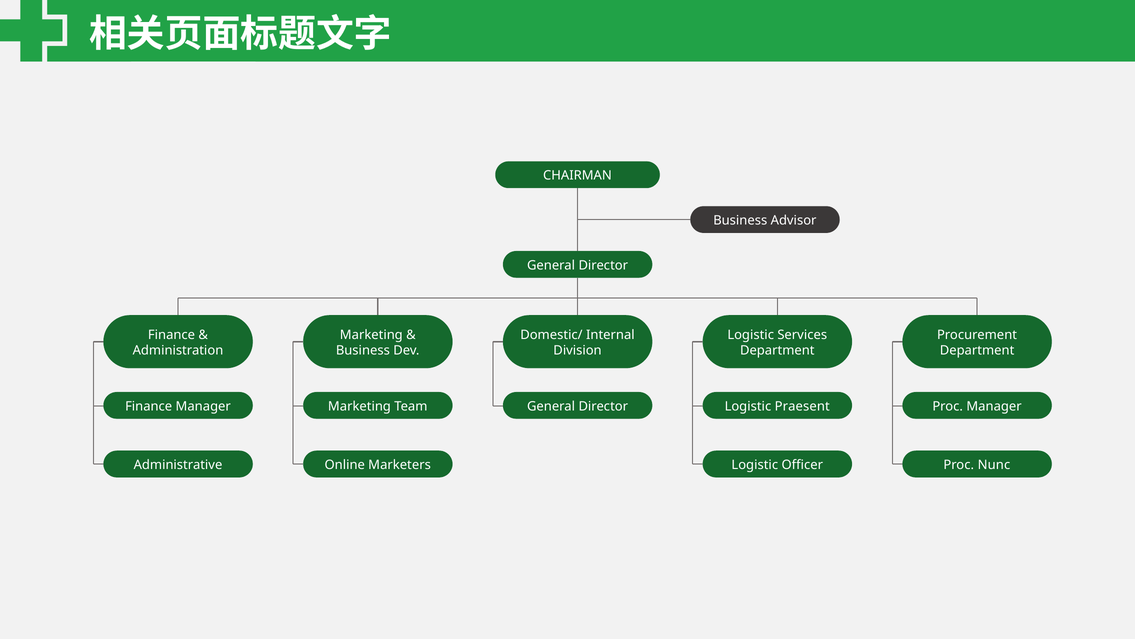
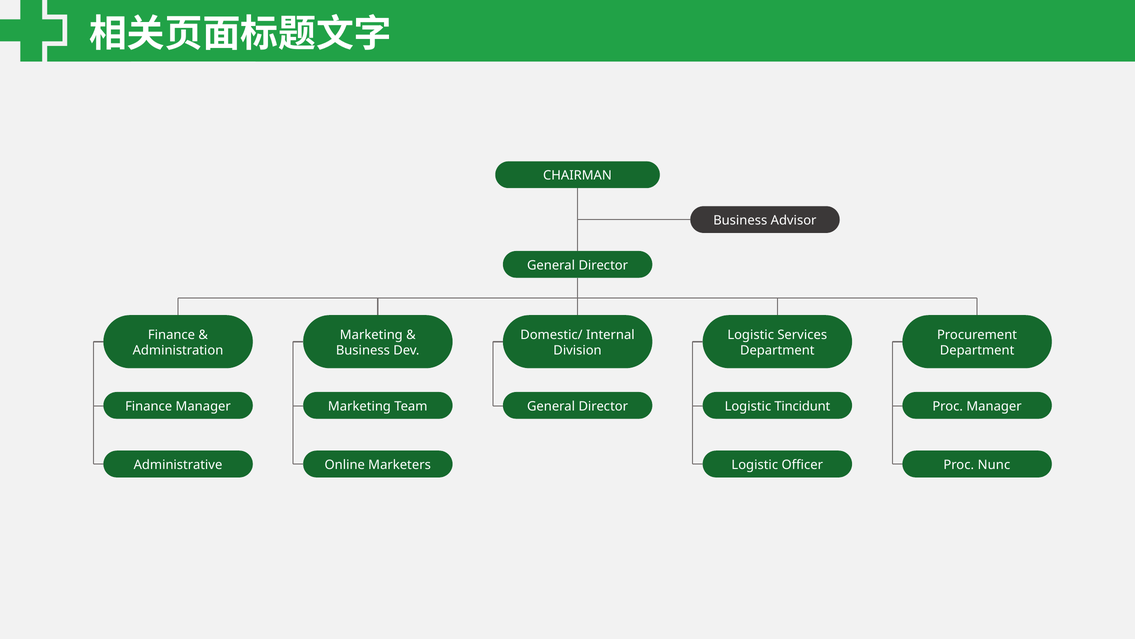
Praesent: Praesent -> Tincidunt (802, 406)
